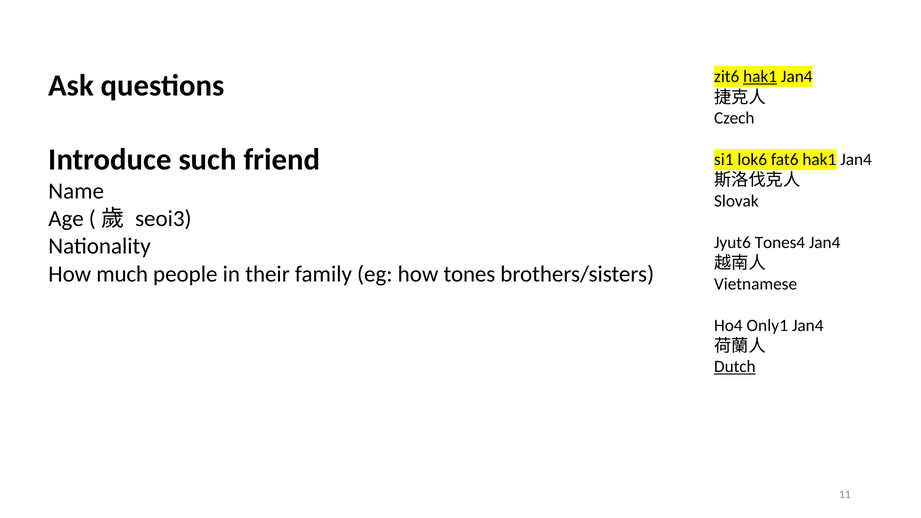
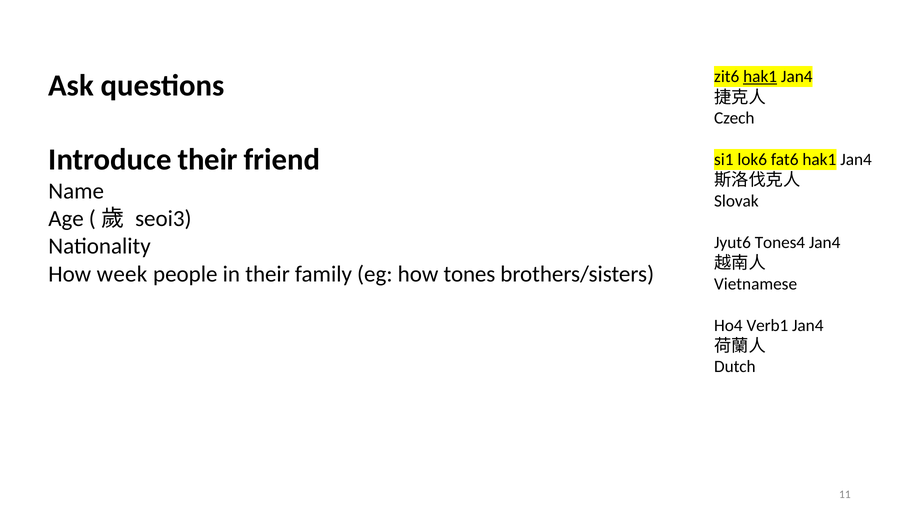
Introduce such: such -> their (208, 159)
much: much -> week (122, 274)
Only1: Only1 -> Verb1 (767, 325)
Dutch underline: present -> none (735, 367)
